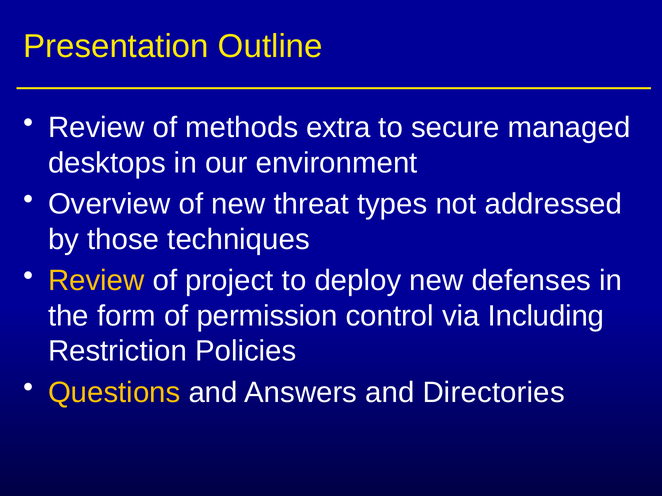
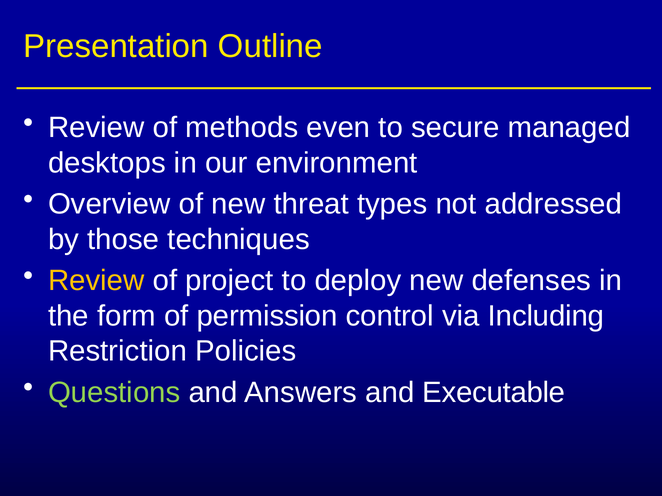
extra: extra -> even (338, 128)
Questions colour: yellow -> light green (114, 393)
Directories: Directories -> Executable (494, 393)
